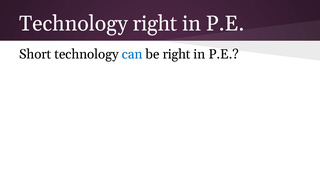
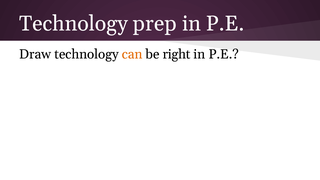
Technology right: right -> prep (155, 24)
Short: Short -> Draw (35, 54)
can colour: blue -> orange (132, 54)
